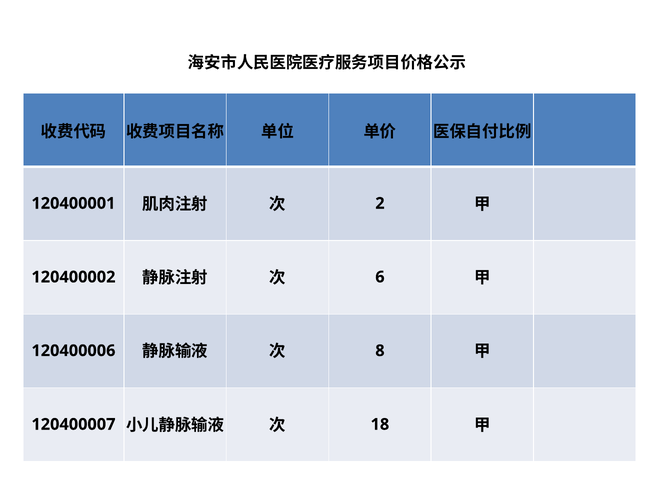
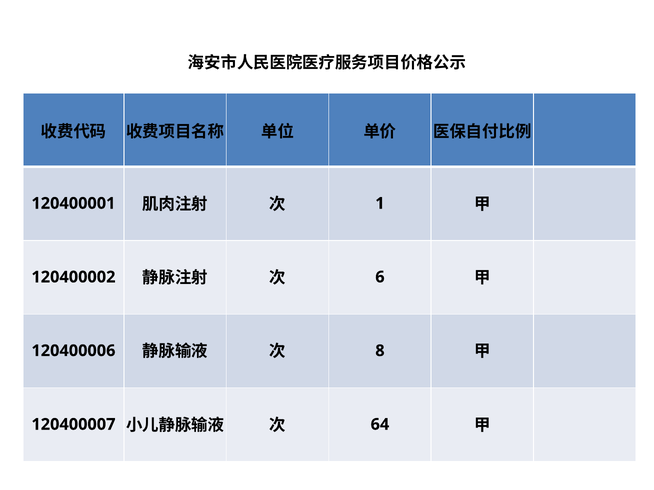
2: 2 -> 1 (380, 204)
18: 18 -> 64 (380, 425)
